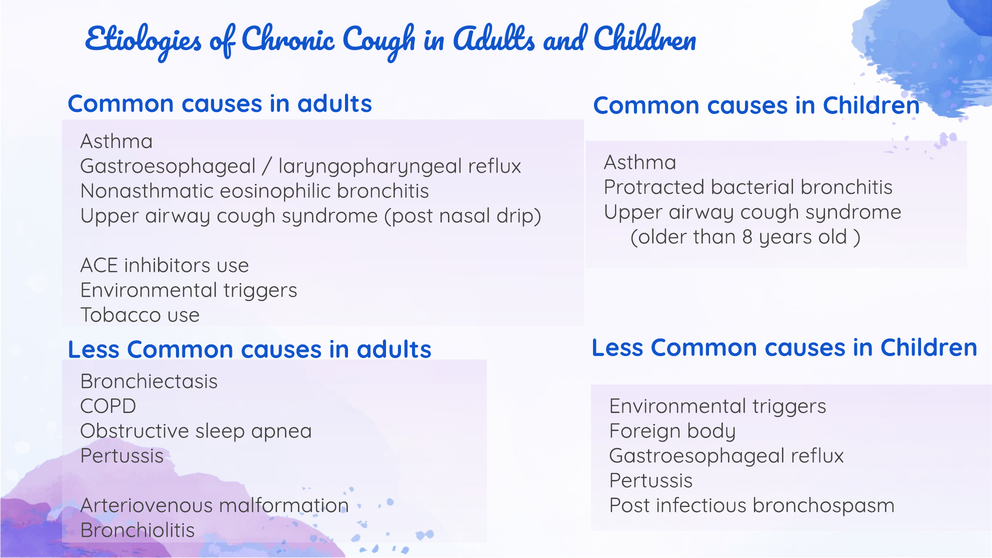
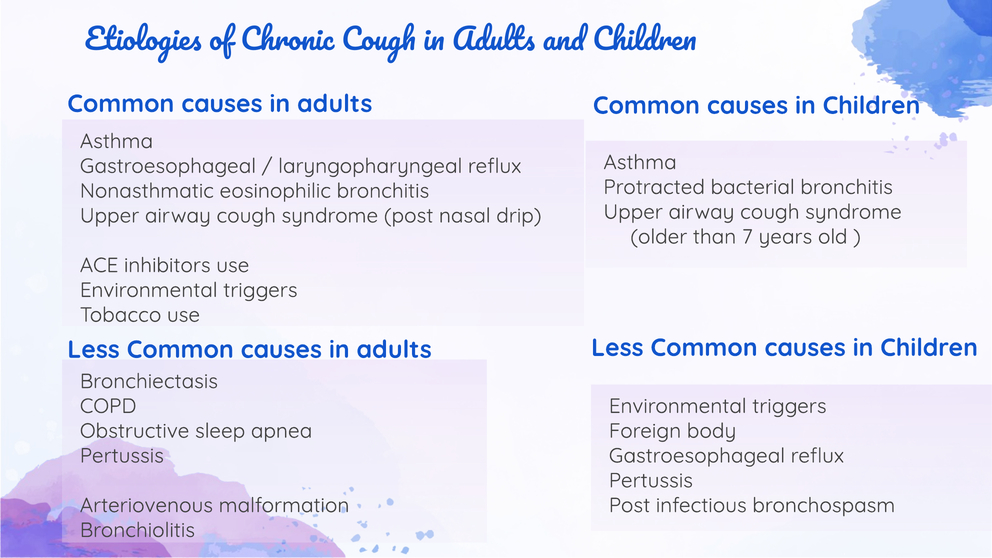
8: 8 -> 7 (747, 237)
